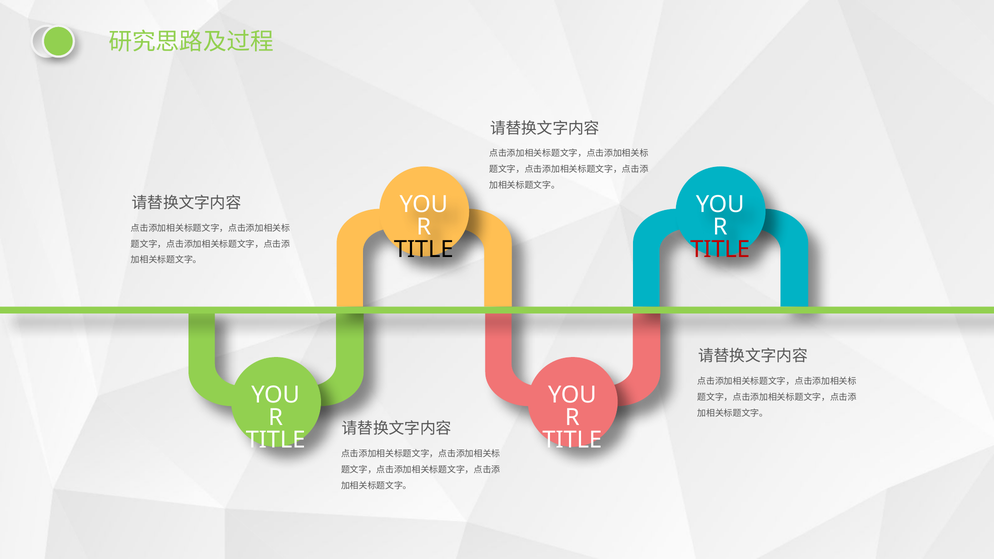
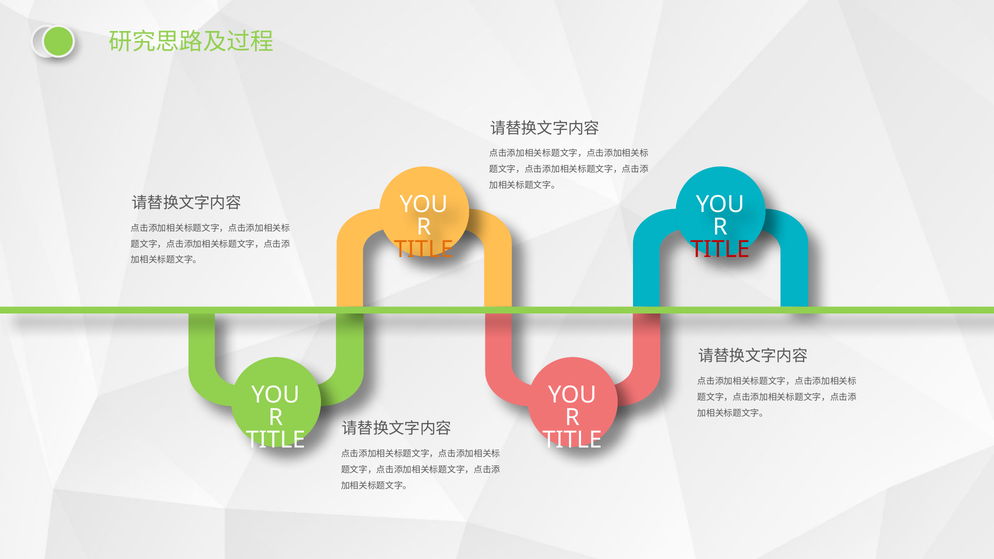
TITLE colour: black -> orange (424, 250)
